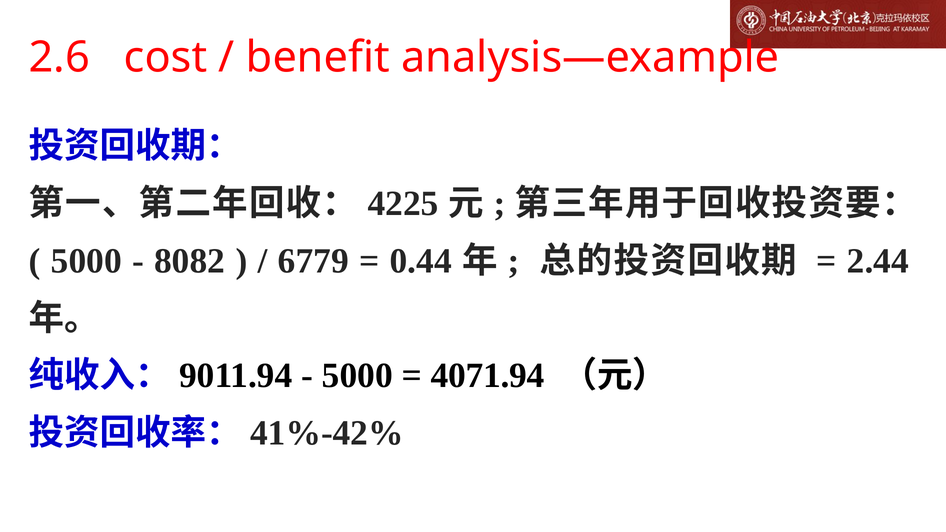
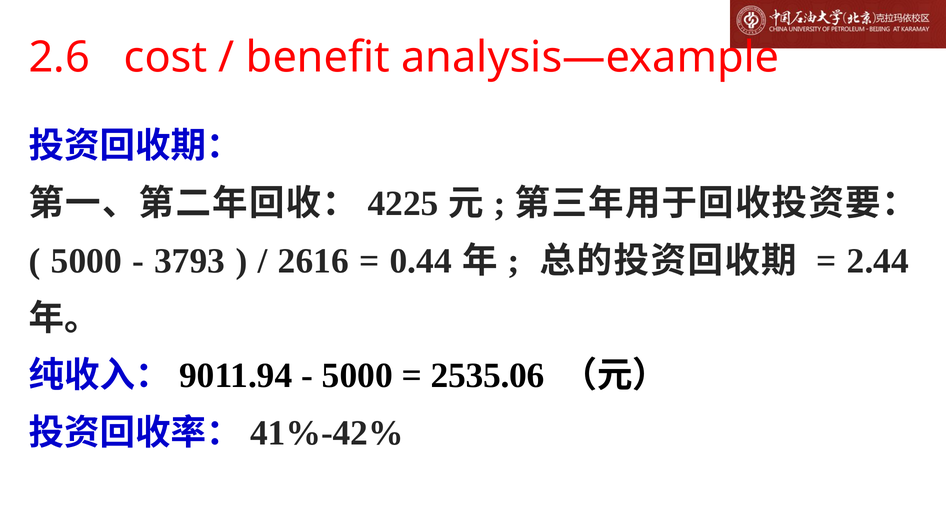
8082: 8082 -> 3793 (190, 261)
6779: 6779 -> 2616 (313, 261)
4071.94: 4071.94 -> 2535.06 (488, 376)
